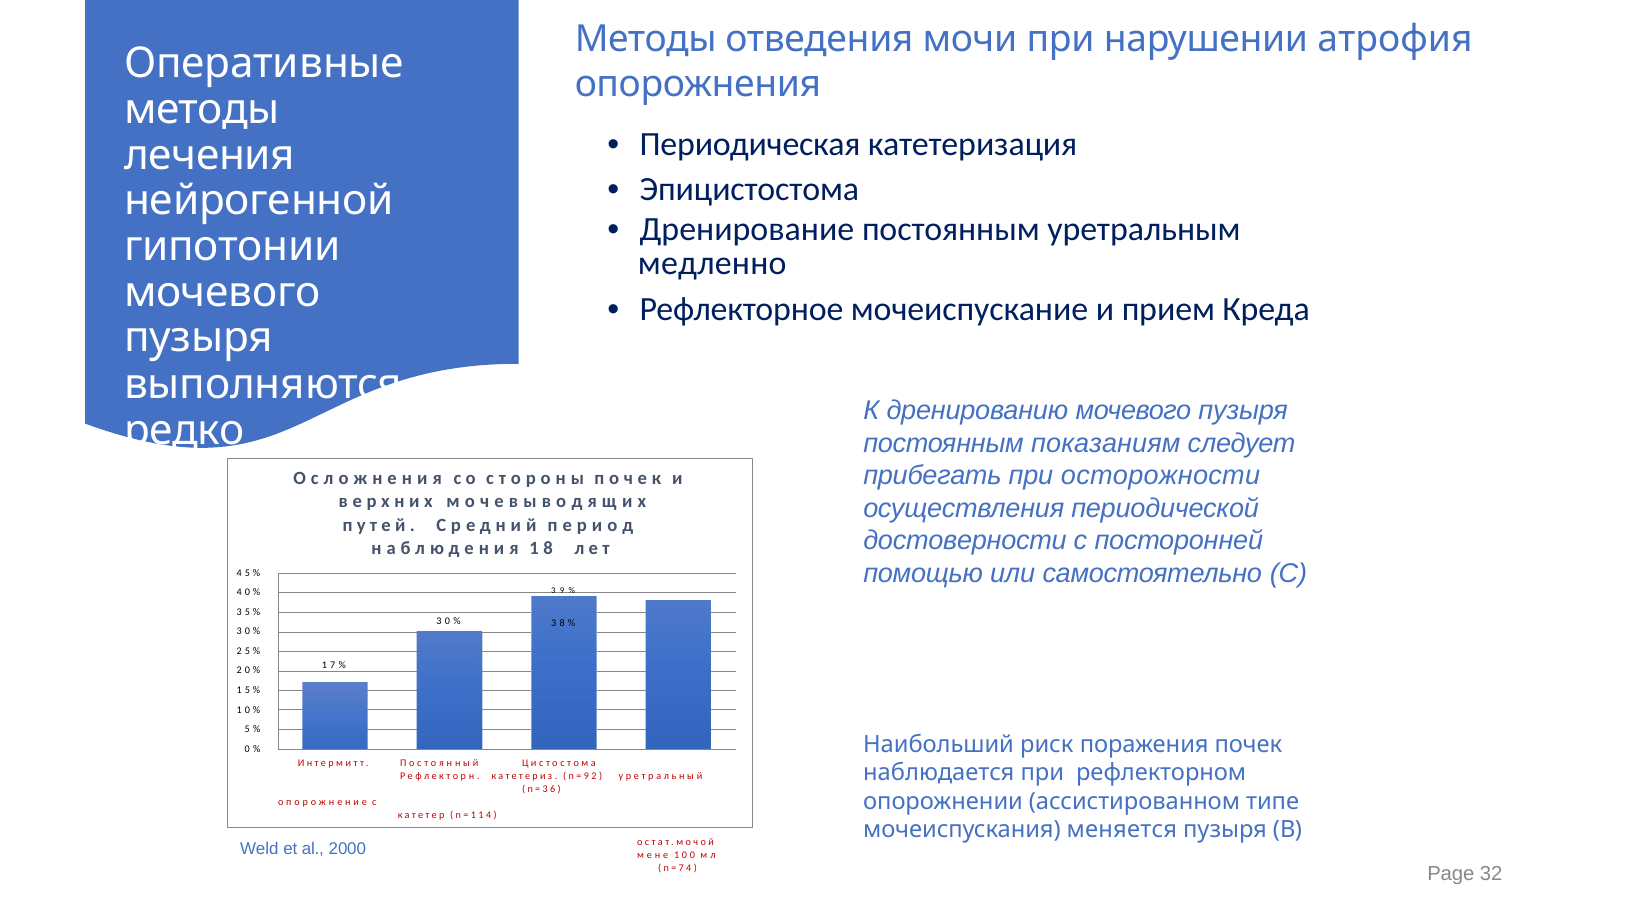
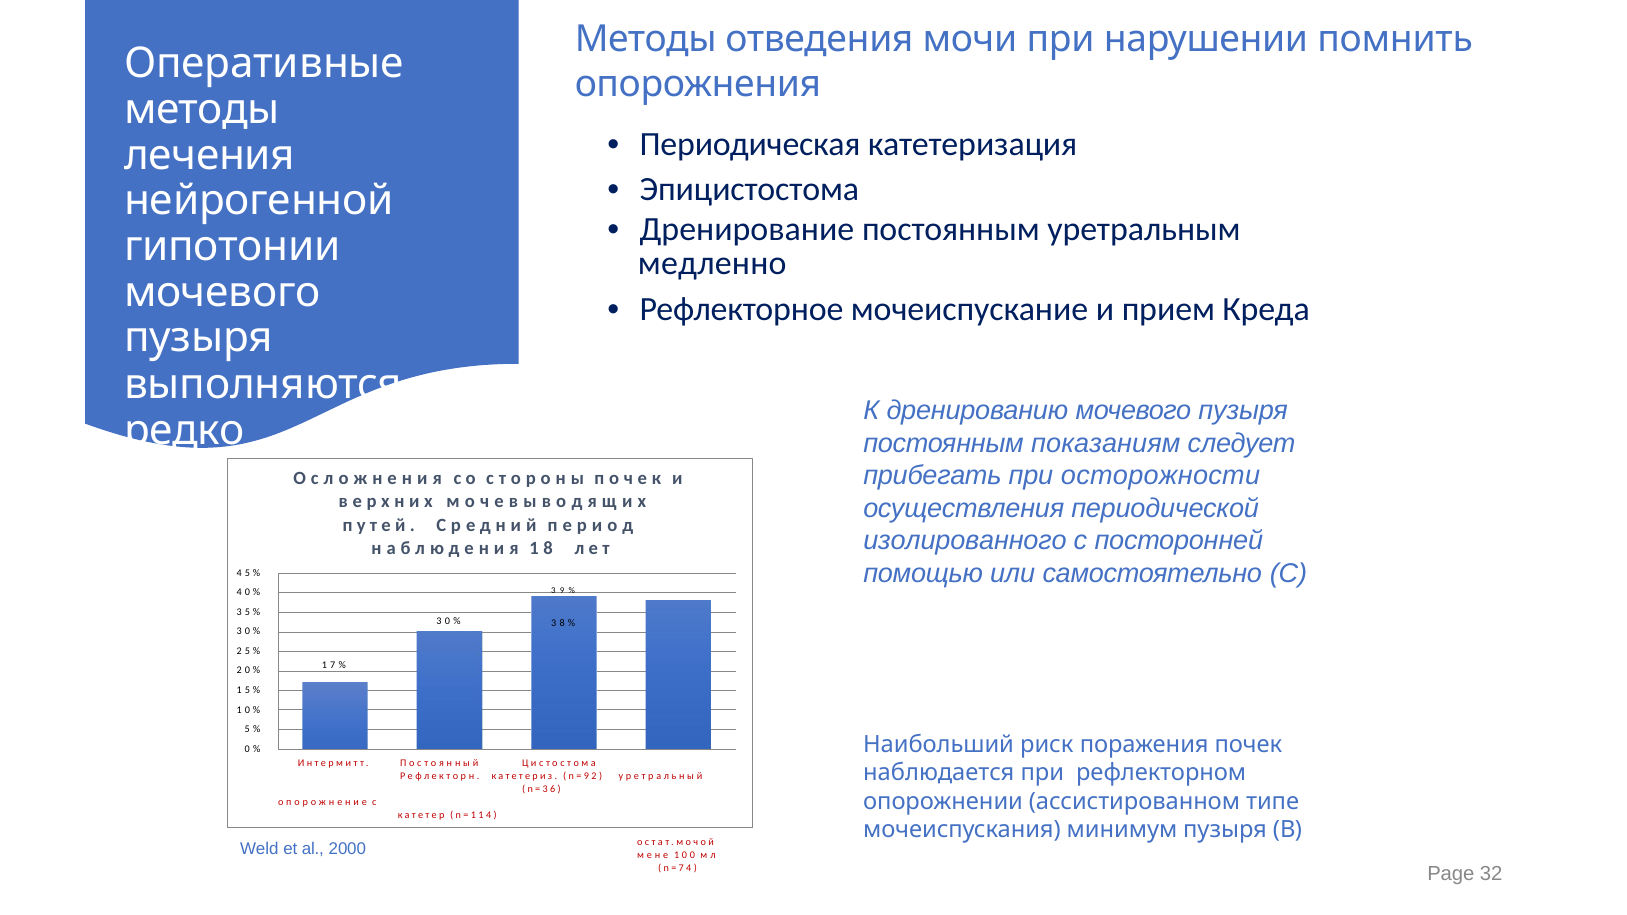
атрофия: атрофия -> помнить (1395, 39)
достоверности: достоверности -> изолированного (965, 541)
меняется: меняется -> минимум (1122, 830)
